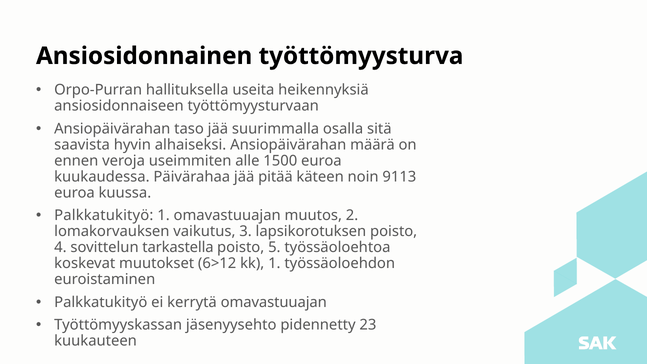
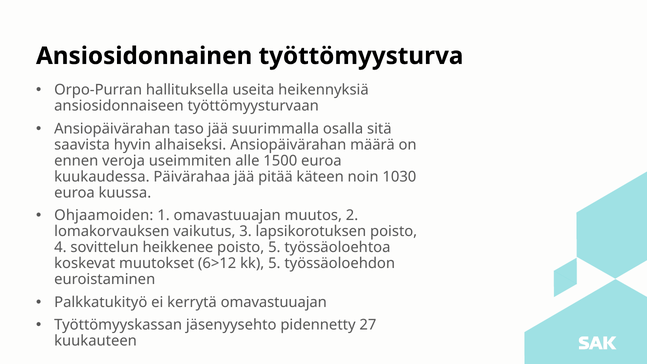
9113: 9113 -> 1030 (399, 177)
Palkkatukityö: Palkkatukityö -> Ohjaamoiden (104, 215)
tarkastella: tarkastella -> heikkenee (178, 247)
kk 1: 1 -> 5 (274, 264)
23: 23 -> 27 (368, 325)
